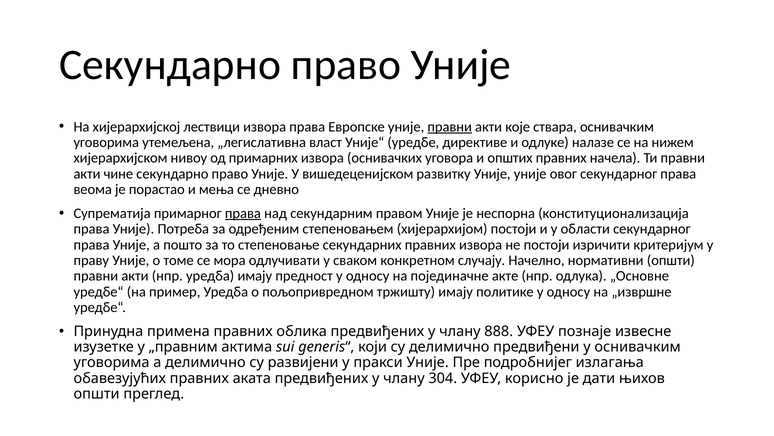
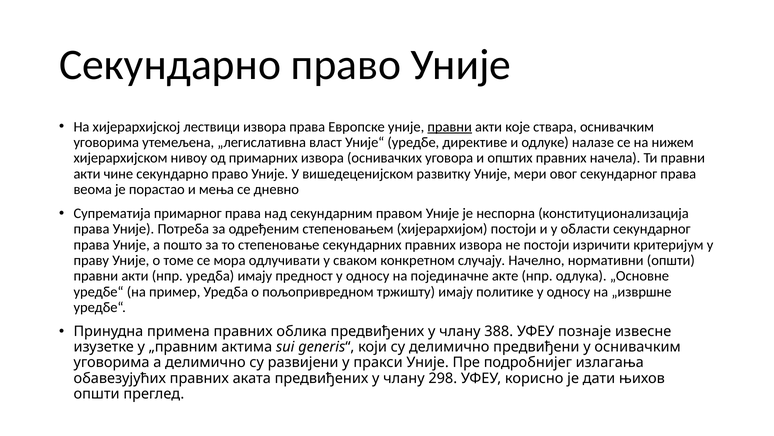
Уније уније: уније -> мери (530, 174)
права underline: present -> none (243, 213)
888: 888 -> 388 (499, 331)
304: 304 -> 298 (443, 378)
